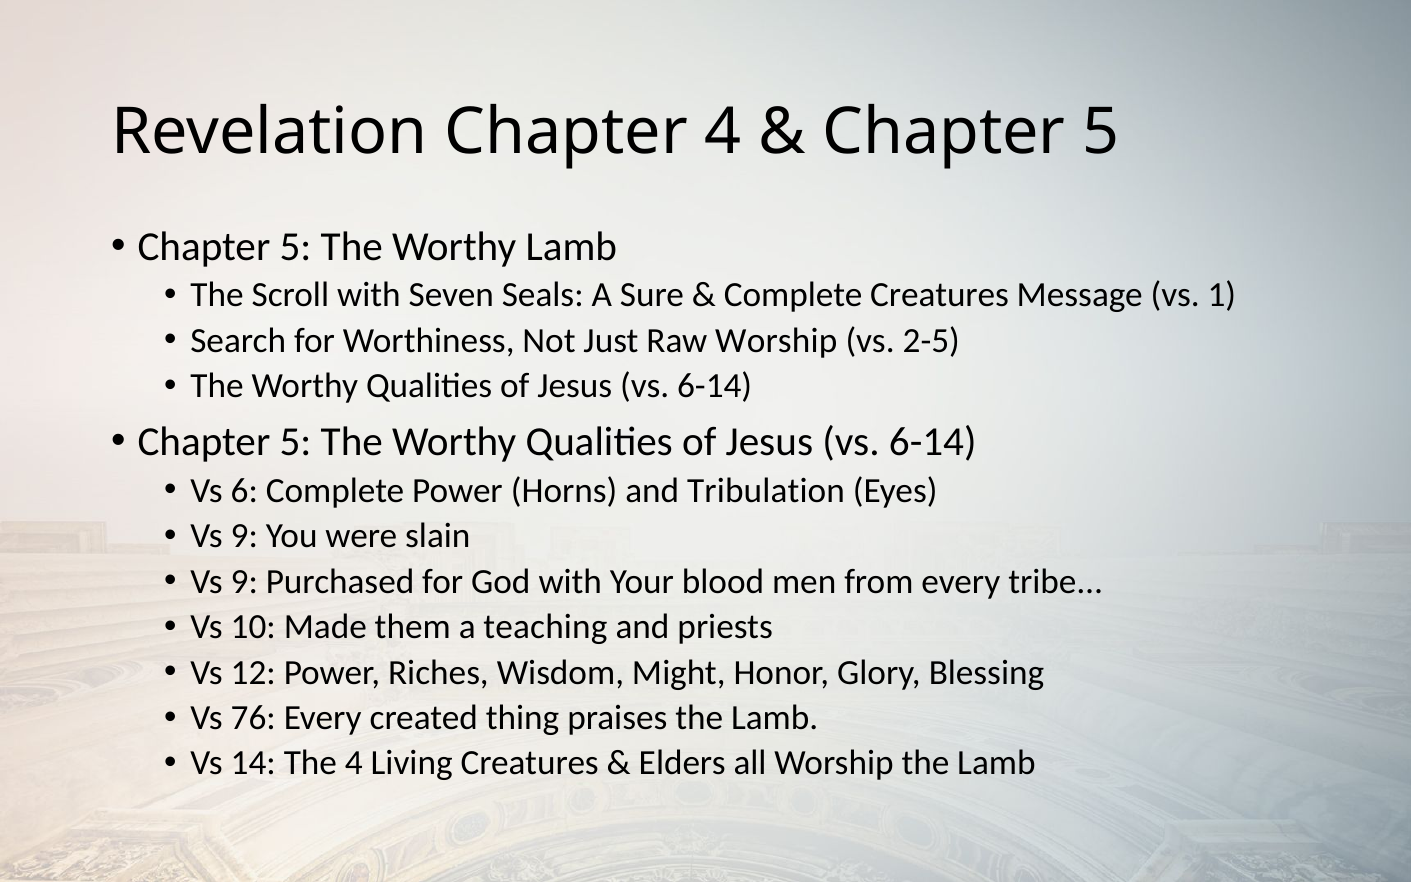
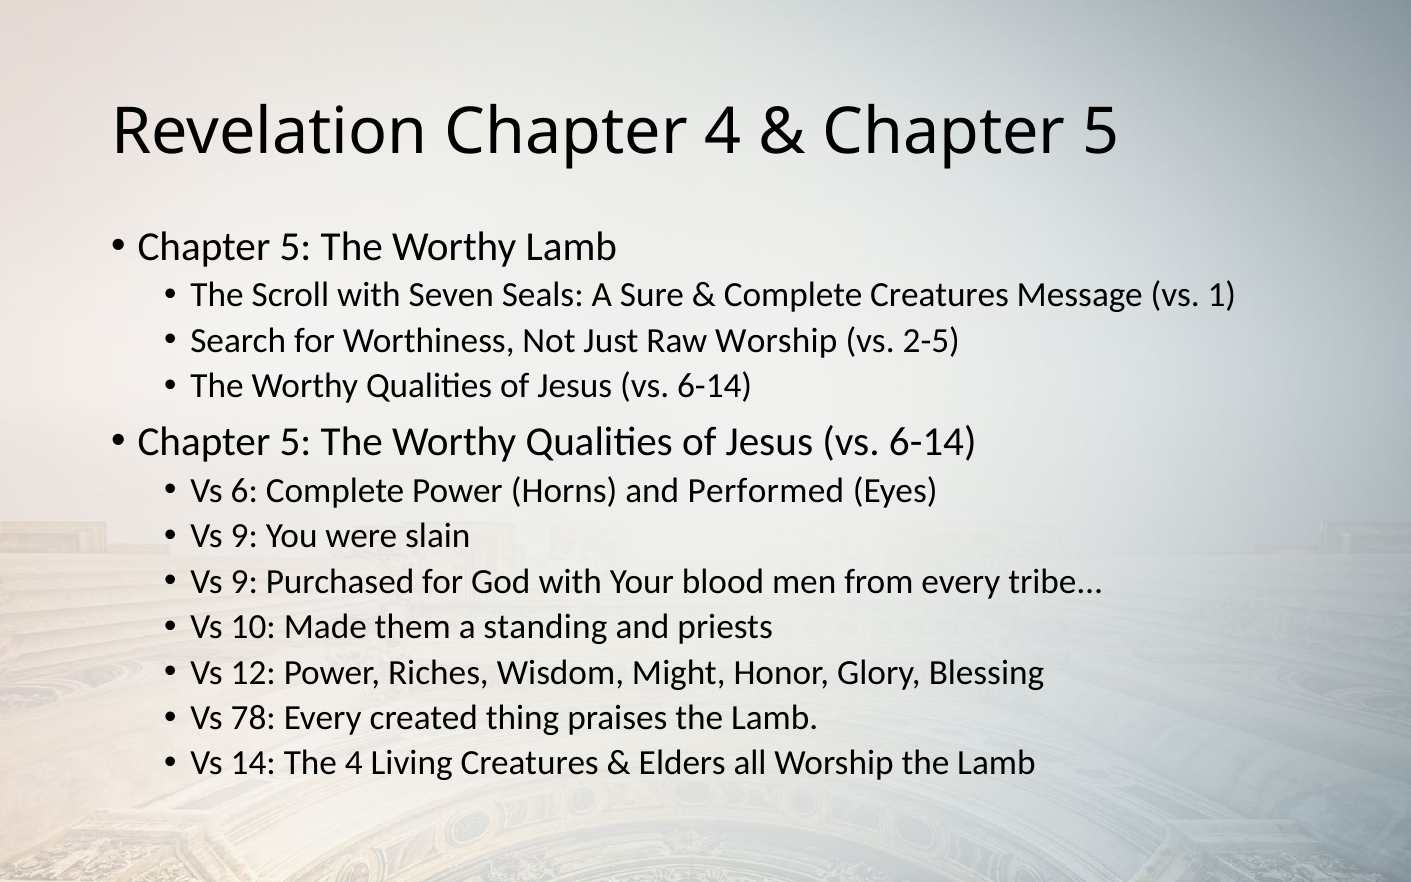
Tribulation: Tribulation -> Performed (766, 491)
teaching: teaching -> standing (545, 627)
76: 76 -> 78 (253, 718)
